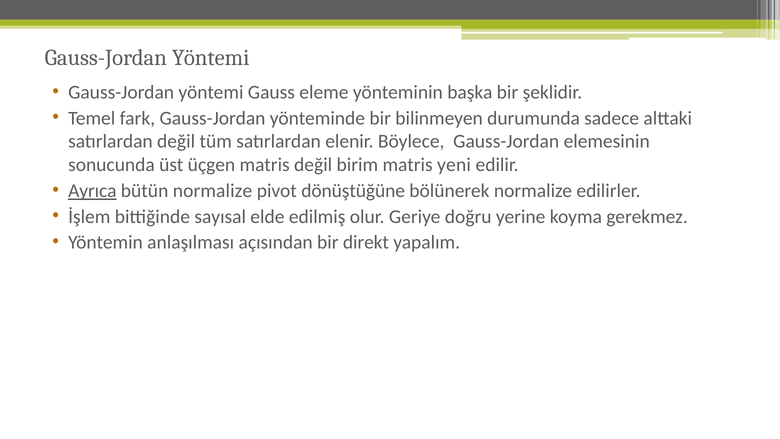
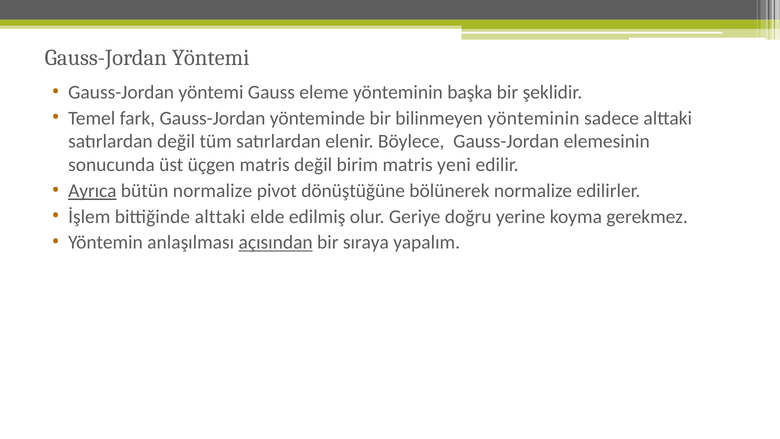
bilinmeyen durumunda: durumunda -> yönteminin (533, 118)
bittiğinde sayısal: sayısal -> alttaki (220, 217)
açısından underline: none -> present (276, 242)
direkt: direkt -> sıraya (366, 242)
